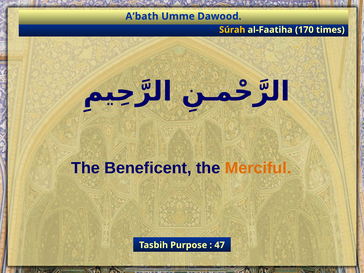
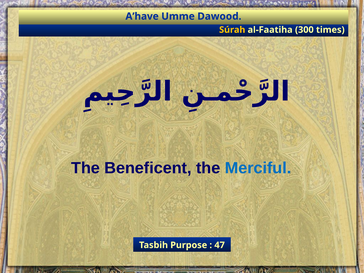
A’bath: A’bath -> A’have (142, 16)
170: 170 -> 300 (304, 30)
Merciful colour: orange -> blue (258, 168)
